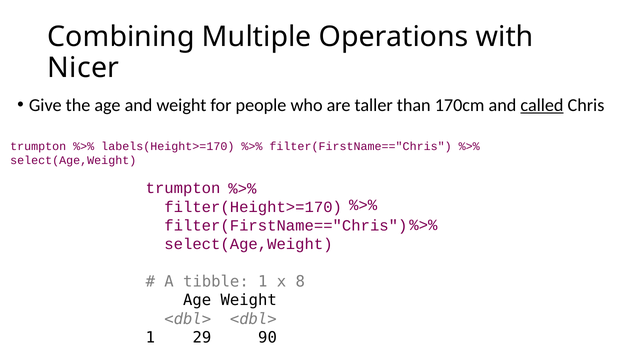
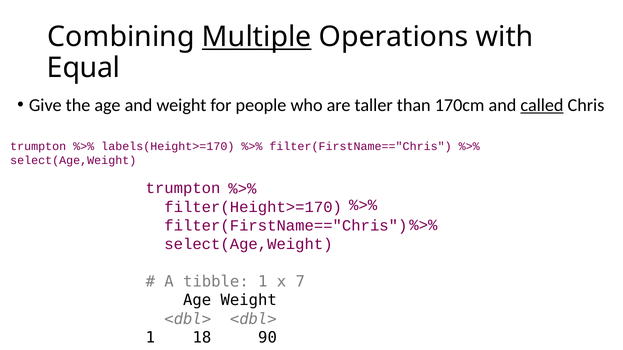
Multiple underline: none -> present (257, 37)
Nicer: Nicer -> Equal (84, 68)
8: 8 -> 7 (300, 282)
29: 29 -> 18 (202, 338)
